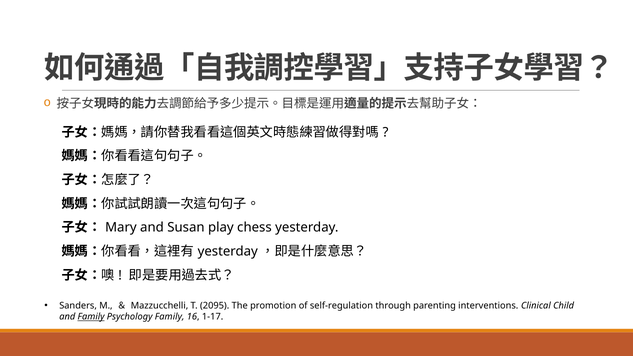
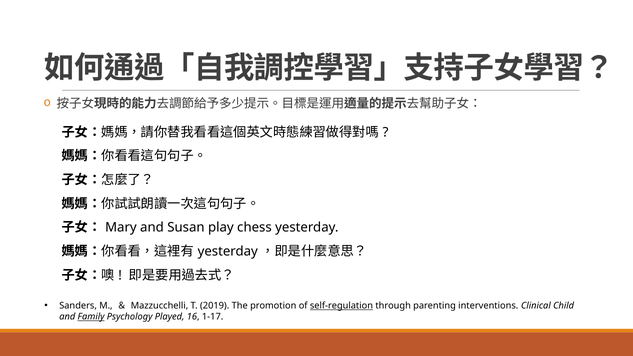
2095: 2095 -> 2019 (215, 306)
self-regulation underline: none -> present (341, 306)
Psychology Family: Family -> Played (170, 317)
